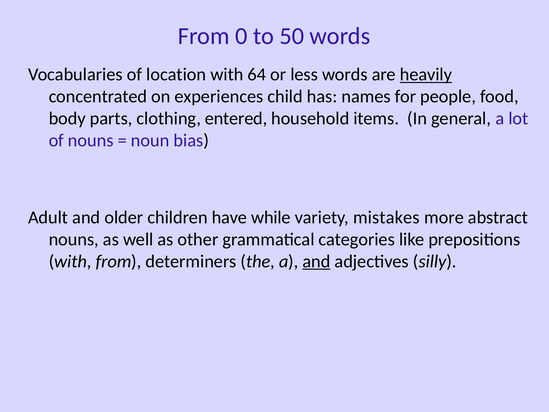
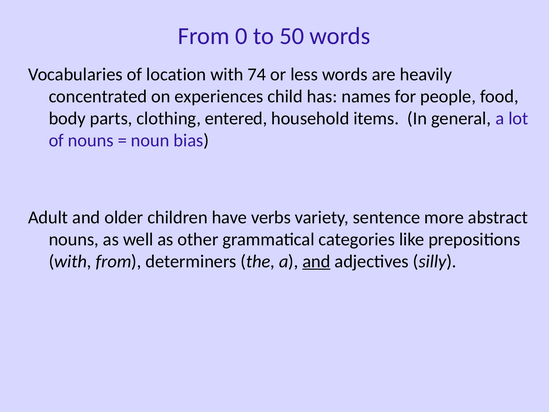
64: 64 -> 74 (257, 74)
heavily underline: present -> none (426, 74)
while: while -> verbs (271, 217)
mistakes: mistakes -> sentence (387, 217)
